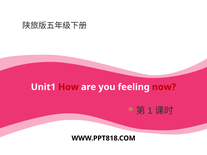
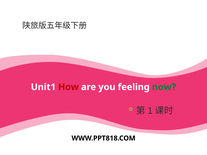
now colour: red -> green (164, 87)
